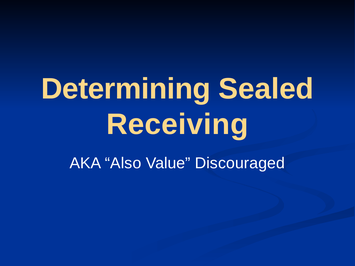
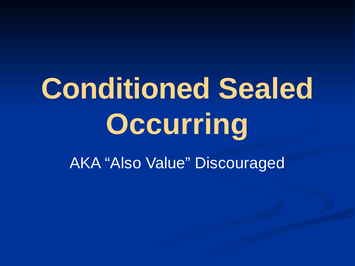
Determining: Determining -> Conditioned (126, 89)
Receiving: Receiving -> Occurring (177, 125)
